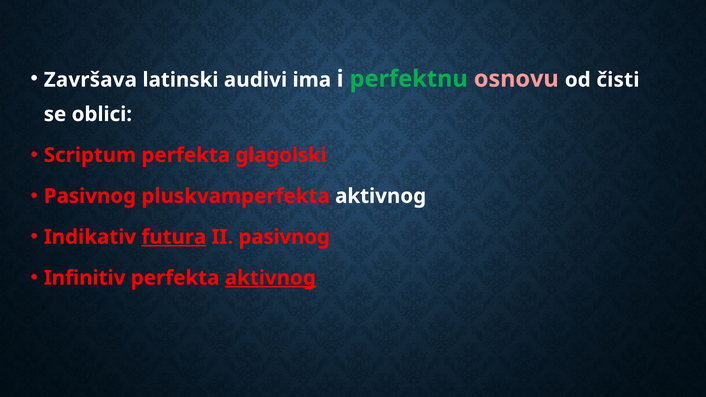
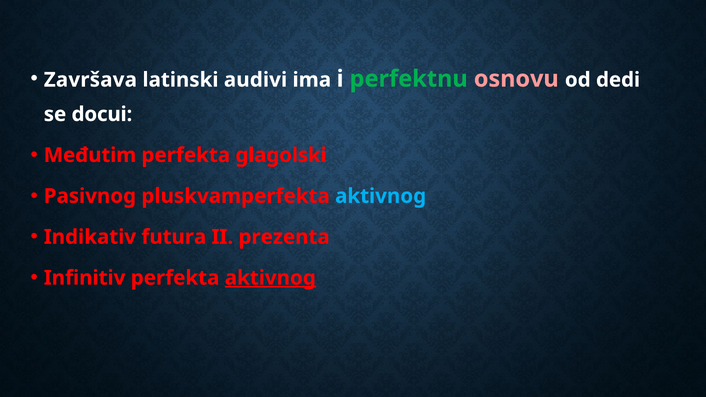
čisti: čisti -> dedi (618, 80)
oblici: oblici -> docui (102, 114)
Scriptum: Scriptum -> Međutim (90, 155)
aktivnog colour: white -> light blue (381, 196)
futura underline: present -> none (174, 237)
II pasivnog: pasivnog -> prezenta (284, 237)
